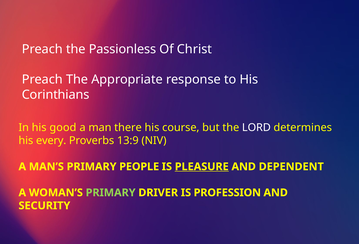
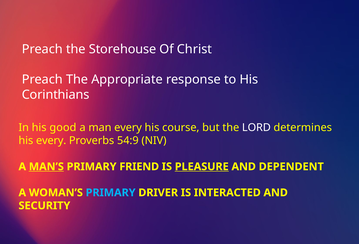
Passionless: Passionless -> Storehouse (123, 49)
man there: there -> every (128, 128)
13:9: 13:9 -> 54:9 (128, 141)
MAN’S underline: none -> present (46, 167)
PEOPLE: PEOPLE -> FRIEND (139, 167)
PRIMARY colour: light green -> light blue (111, 193)
PROFESSION: PROFESSION -> INTERACTED (227, 193)
